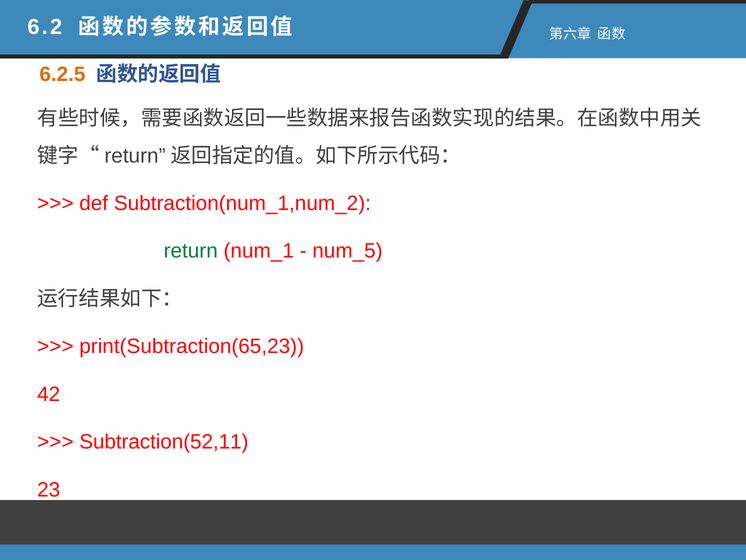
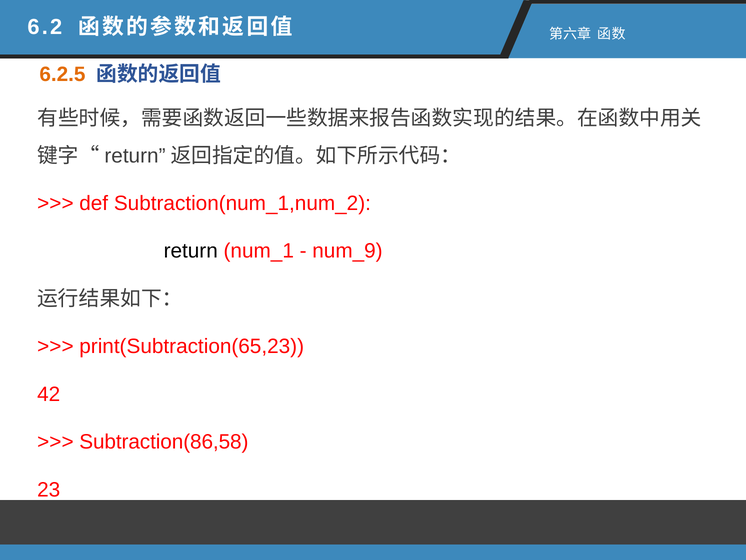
return colour: green -> black (191, 251)
num_5: num_5 -> num_9 (347, 251)
Subtraction(52,11: Subtraction(52,11 -> Subtraction(86,58 (164, 442)
